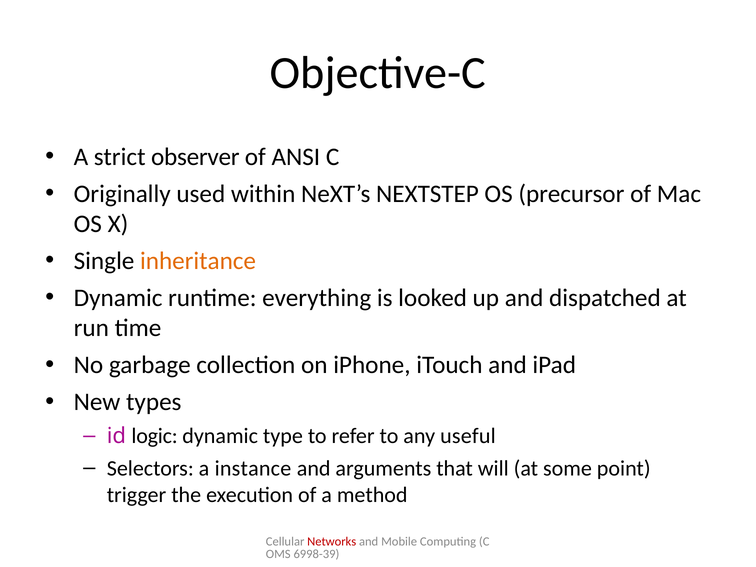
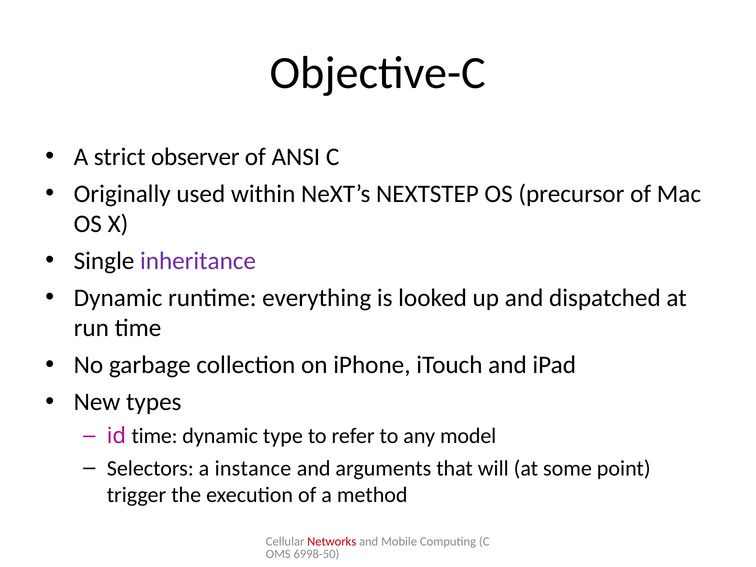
inheritance colour: orange -> purple (198, 261)
id logic: logic -> time (155, 436)
useful: useful -> model (468, 436)
6998-39: 6998-39 -> 6998-50 (316, 554)
